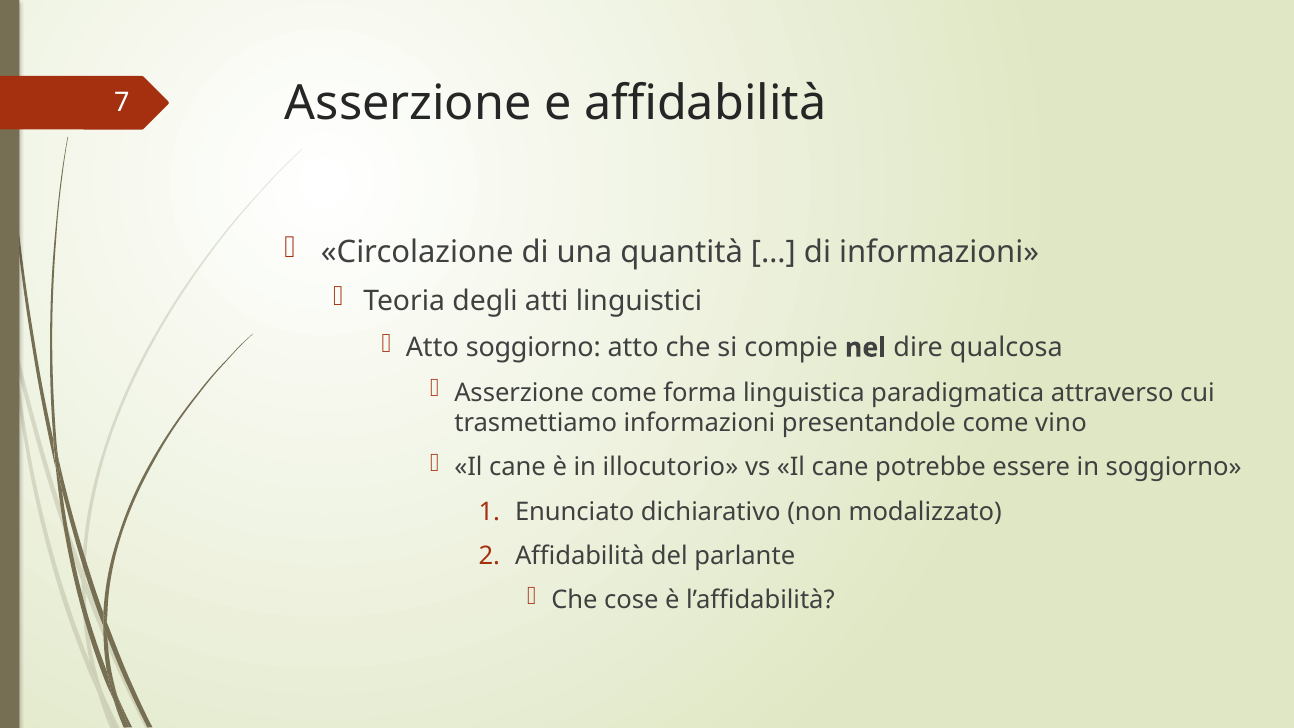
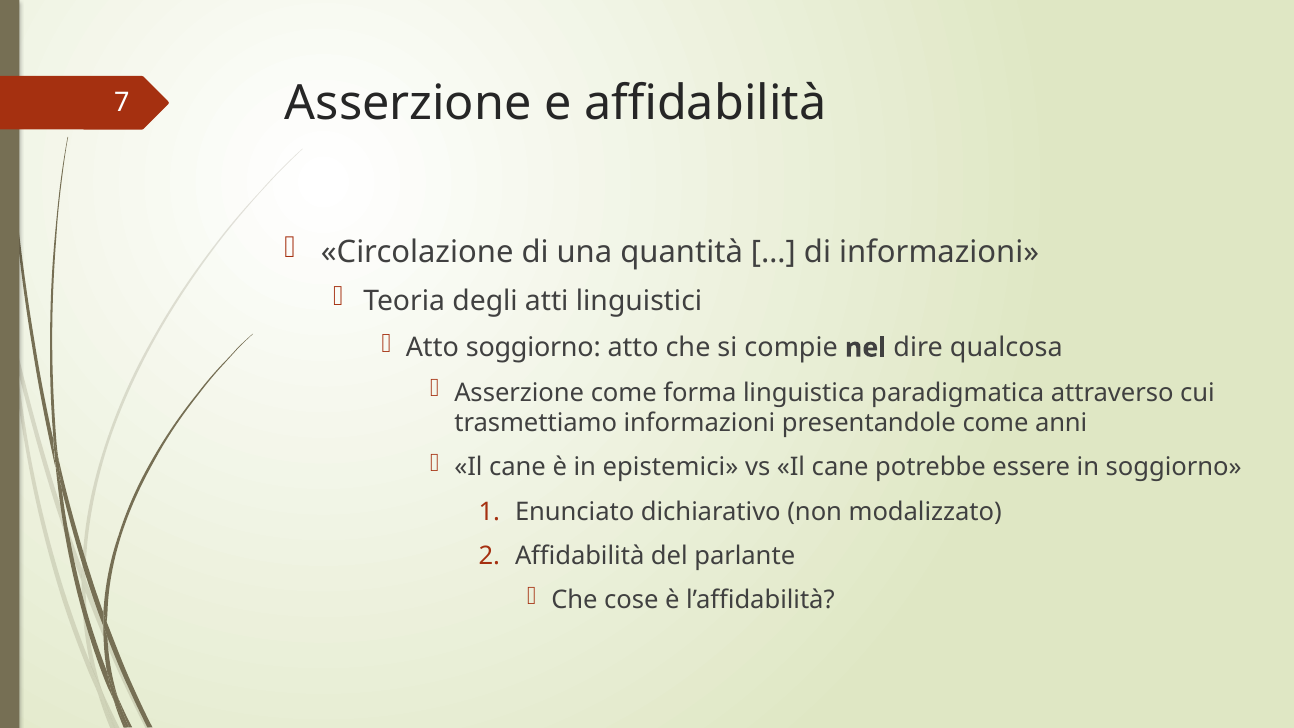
vino: vino -> anni (1061, 423)
illocutorio: illocutorio -> epistemici (670, 467)
